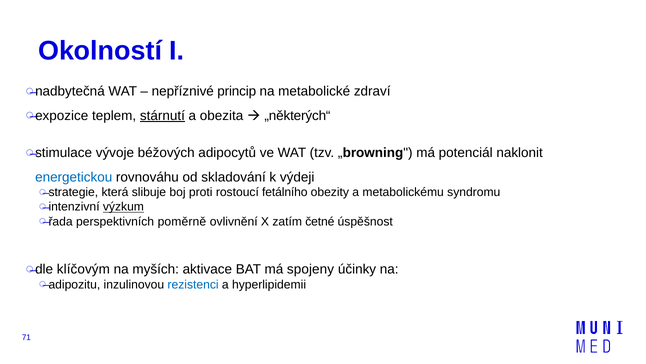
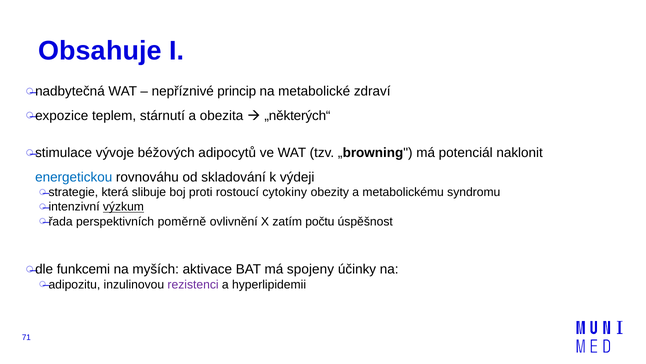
Okolností: Okolností -> Obsahuje (100, 51)
stárnutí underline: present -> none (162, 115)
fetálního: fetálního -> cytokiny (285, 192)
četné: četné -> počtu (320, 221)
klíčovým: klíčovým -> funkcemi (83, 269)
rezistenci colour: blue -> purple (193, 284)
